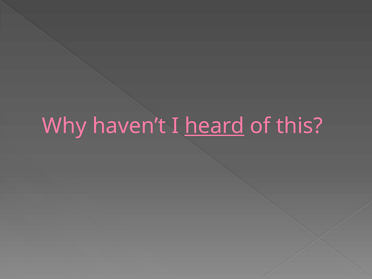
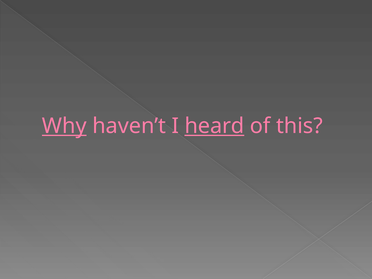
Why underline: none -> present (64, 126)
